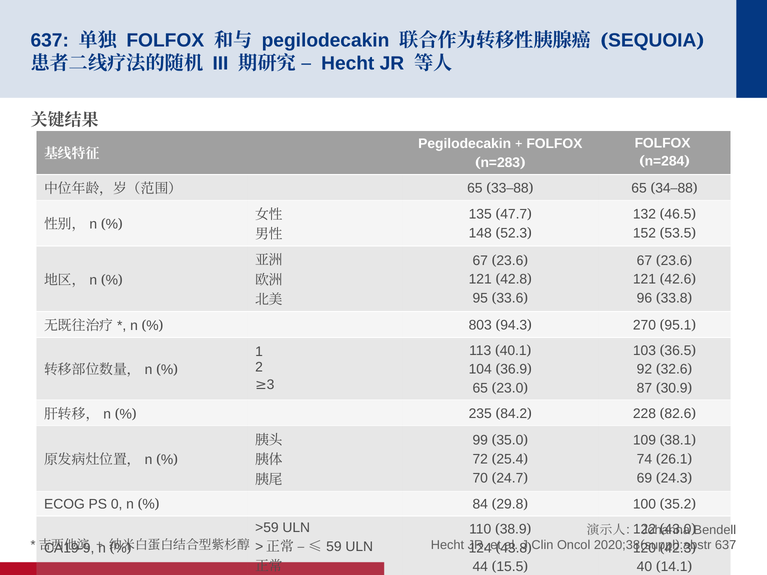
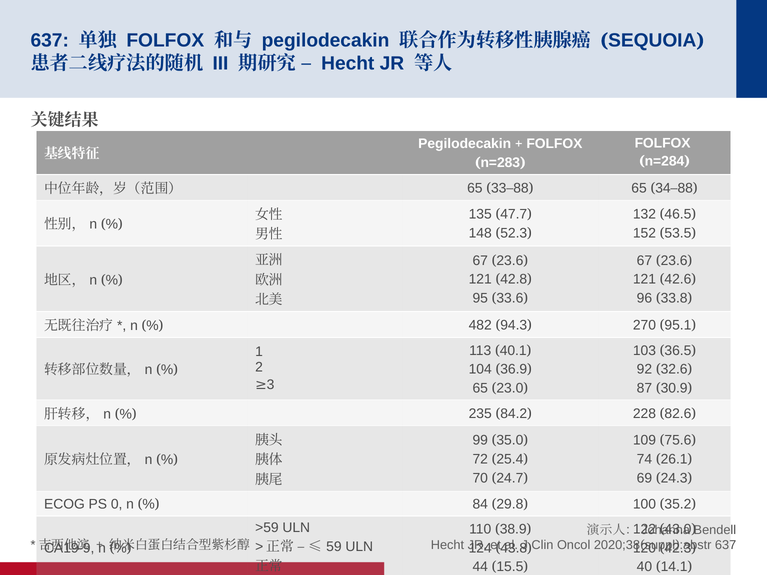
803: 803 -> 482 (480, 325)
38.1: 38.1 -> 75.6 (678, 441)
